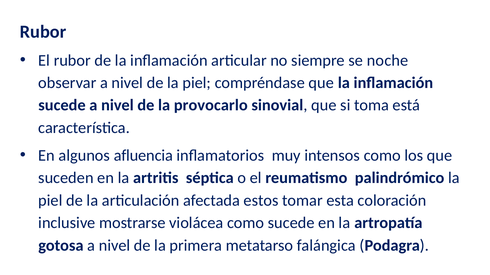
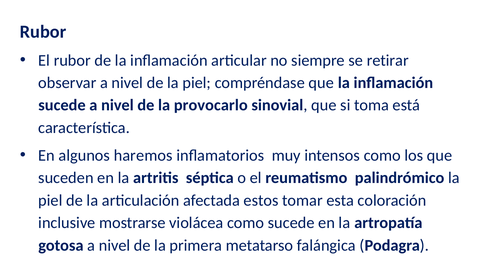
noche: noche -> retirar (388, 60)
afluencia: afluencia -> haremos (143, 156)
